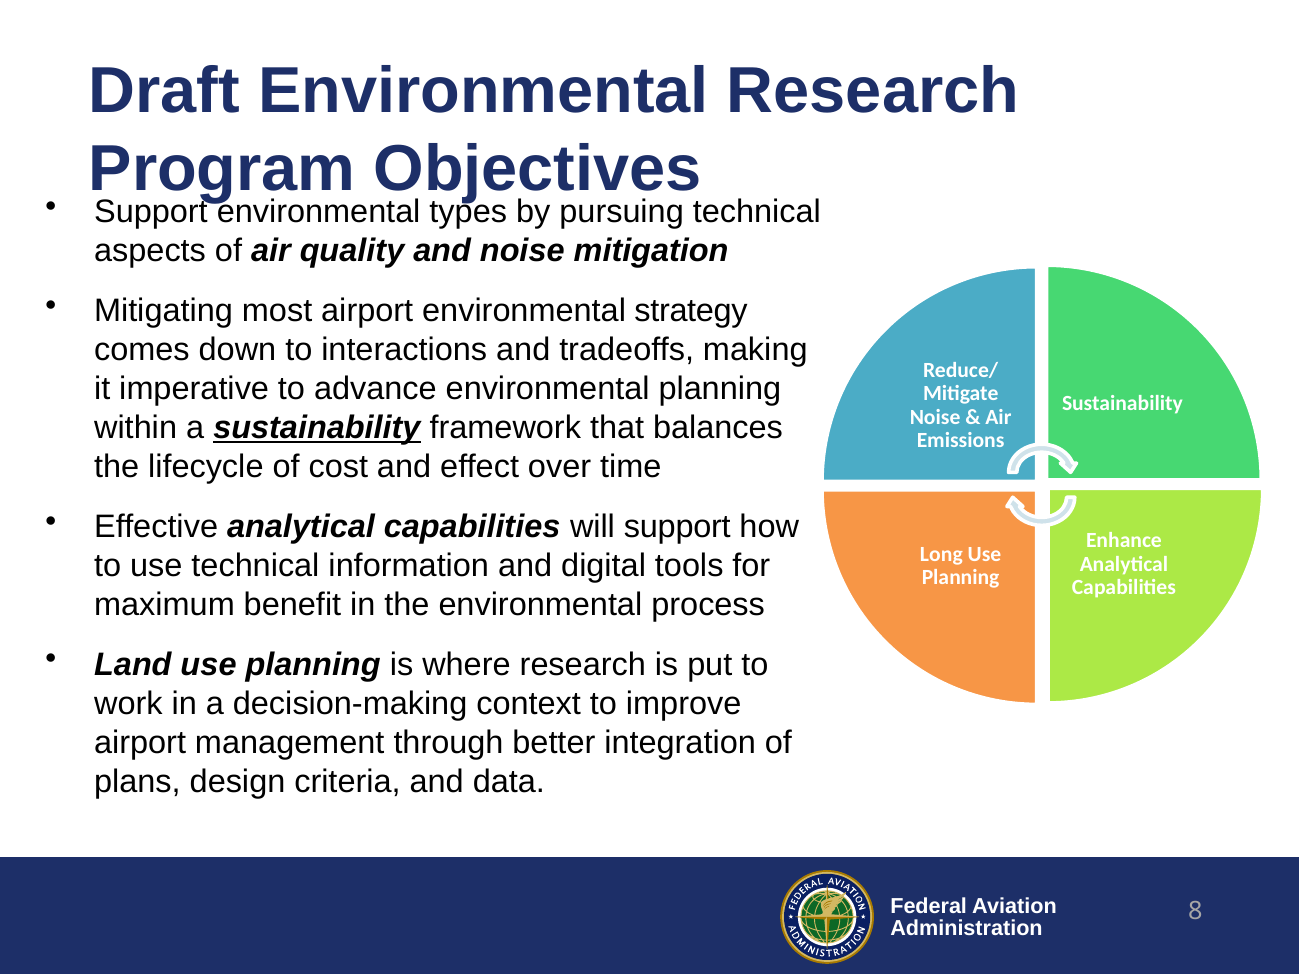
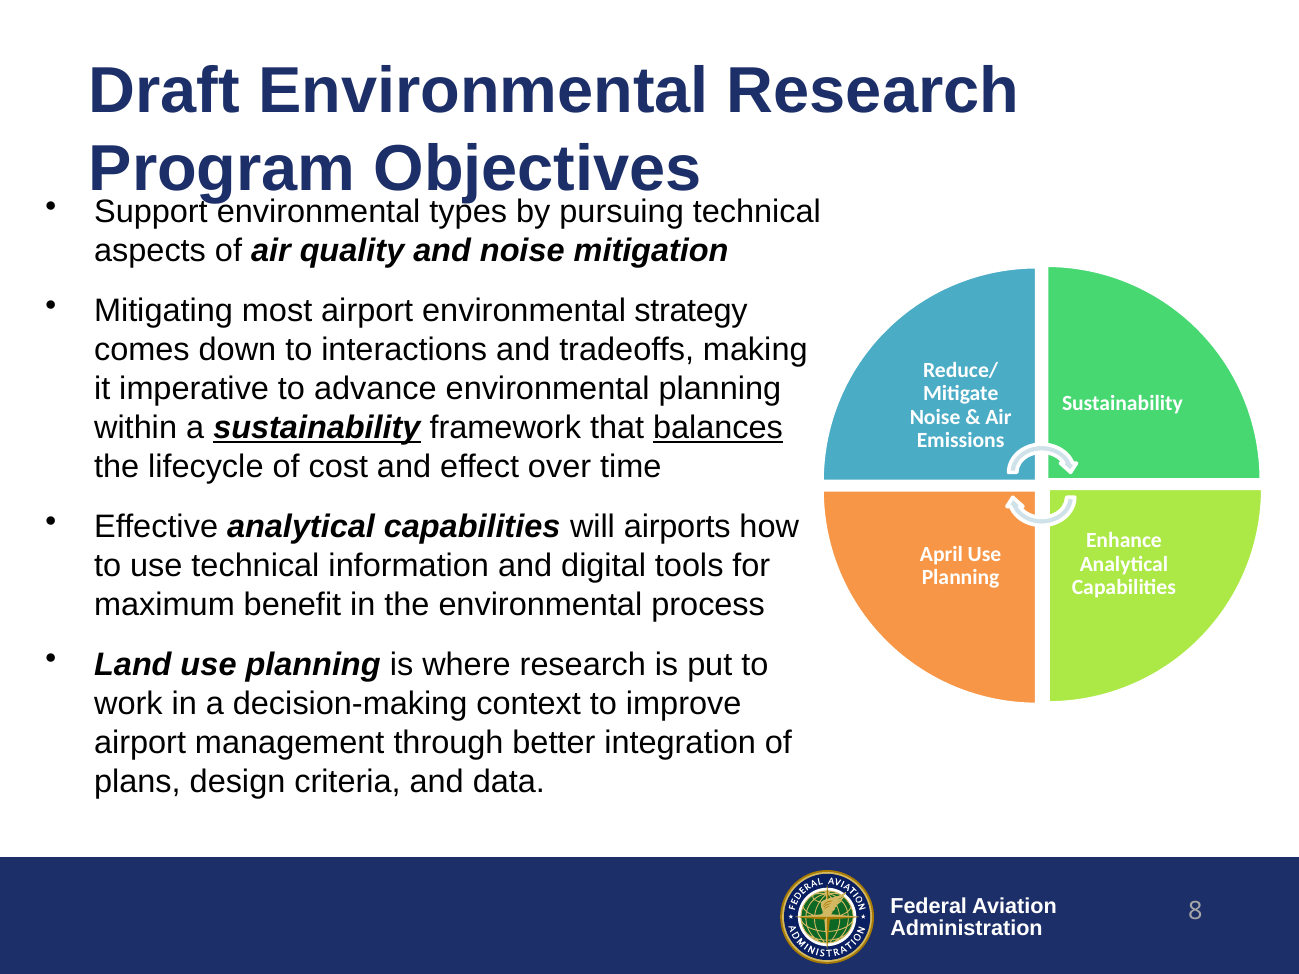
balances underline: none -> present (718, 428)
will support: support -> airports (677, 527)
Long: Long -> April (941, 554)
